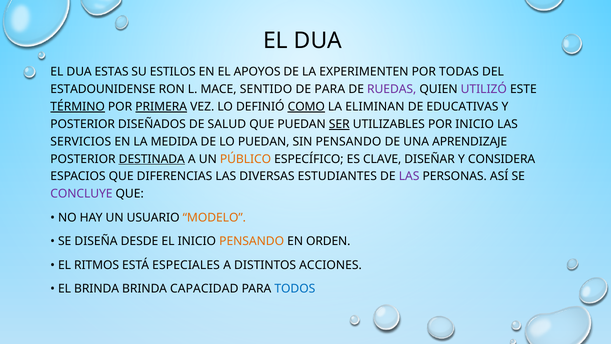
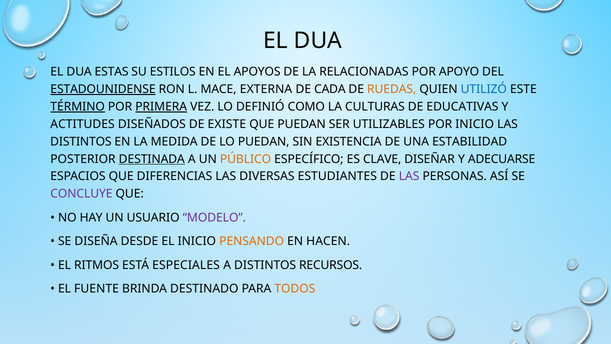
EXPERIMENTEN: EXPERIMENTEN -> RELACIONADAS (364, 72)
TODAS: TODAS -> APOYO (459, 72)
ESTADOUNIDENSE underline: none -> present (103, 89)
SENTIDO: SENTIDO -> EXTERNA (266, 89)
DE PARA: PARA -> CADA (330, 89)
RUEDAS colour: purple -> orange (392, 89)
UTILIZÓ colour: purple -> blue (484, 89)
COMO underline: present -> none (306, 107)
ELIMINAN: ELIMINAN -> CULTURAS (375, 107)
POSTERIOR: POSTERIOR -> ACTITUDES (83, 124)
SALUD: SALUD -> EXISTE (227, 124)
SER underline: present -> none (339, 124)
SERVICIOS: SERVICIOS -> DISTINTOS (81, 141)
SIN PENSANDO: PENSANDO -> EXISTENCIA (349, 141)
APRENDIZAJE: APRENDIZAJE -> ESTABILIDAD (470, 141)
CONSIDERA: CONSIDERA -> ADECUARSE (502, 159)
MODELO colour: orange -> purple (214, 217)
ORDEN: ORDEN -> HACEN (328, 241)
ACCIONES: ACCIONES -> RECURSOS (331, 265)
EL BRINDA: BRINDA -> FUENTE (96, 289)
CAPACIDAD: CAPACIDAD -> DESTINADO (204, 289)
TODOS colour: blue -> orange (295, 289)
